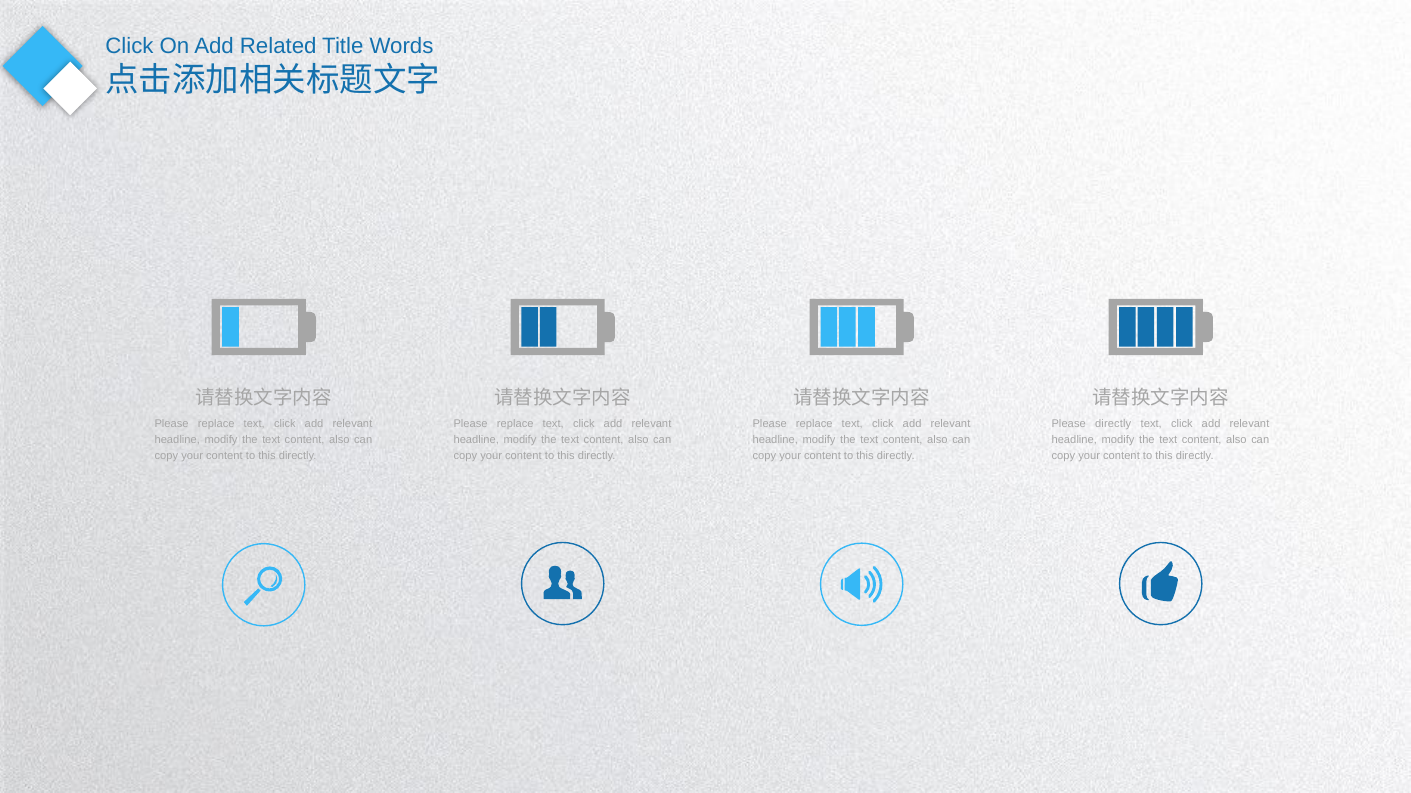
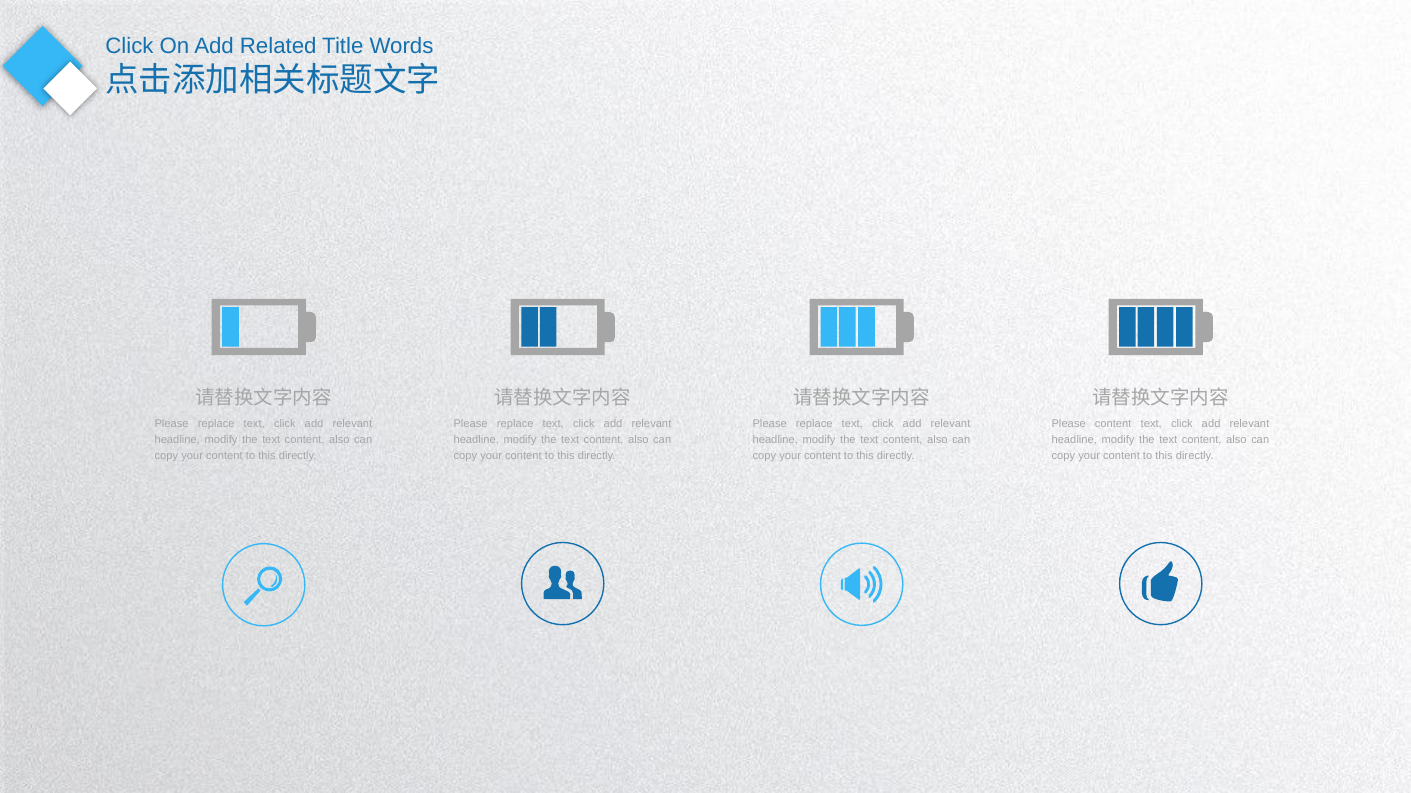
Please directly: directly -> content (1113, 424)
